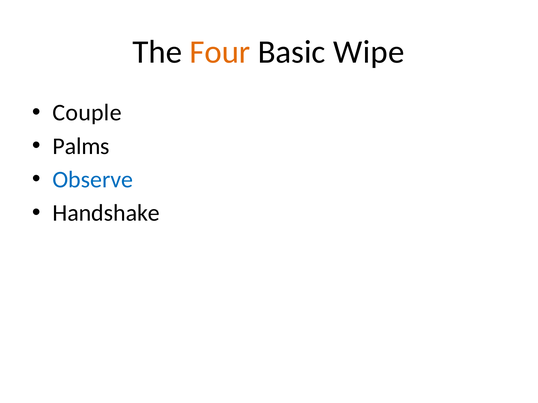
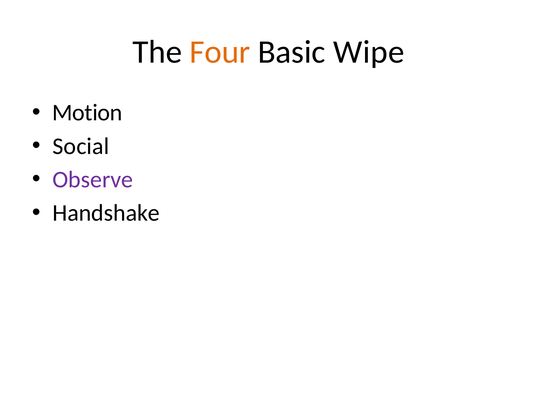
Couple: Couple -> Motion (87, 113)
Palms: Palms -> Social (81, 146)
Observe colour: blue -> purple (93, 180)
